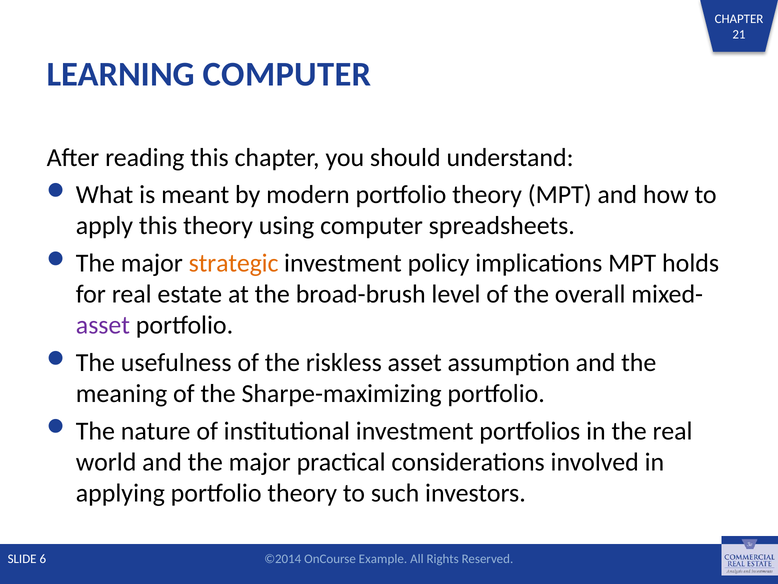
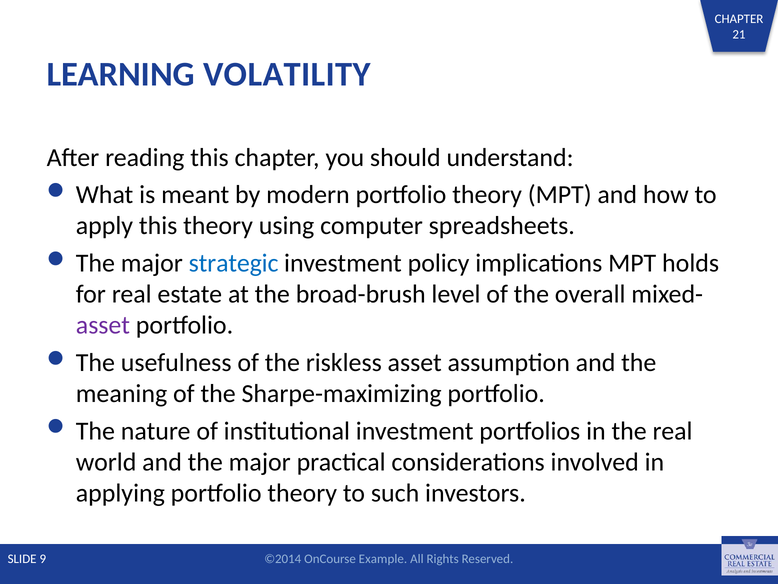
LEARNING COMPUTER: COMPUTER -> VOLATILITY (287, 74)
strategic colour: orange -> blue (234, 263)
6: 6 -> 9 (43, 558)
